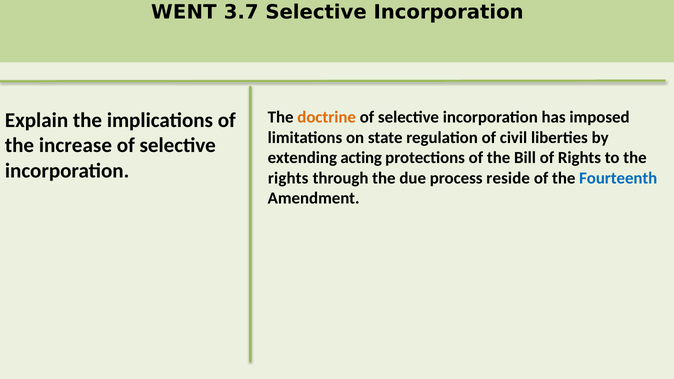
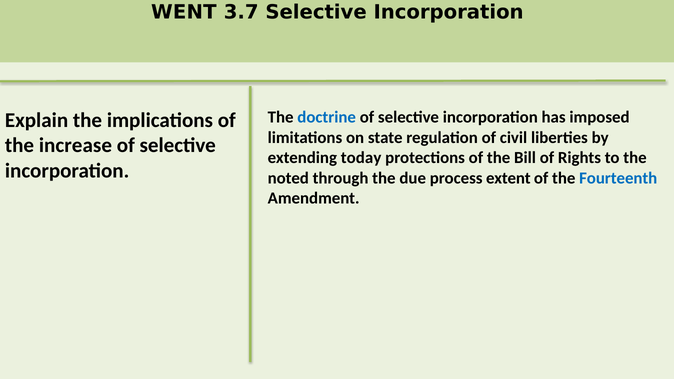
doctrine colour: orange -> blue (327, 117)
acting: acting -> today (361, 158)
rights: rights -> noted (288, 178)
reside: reside -> extent (508, 178)
